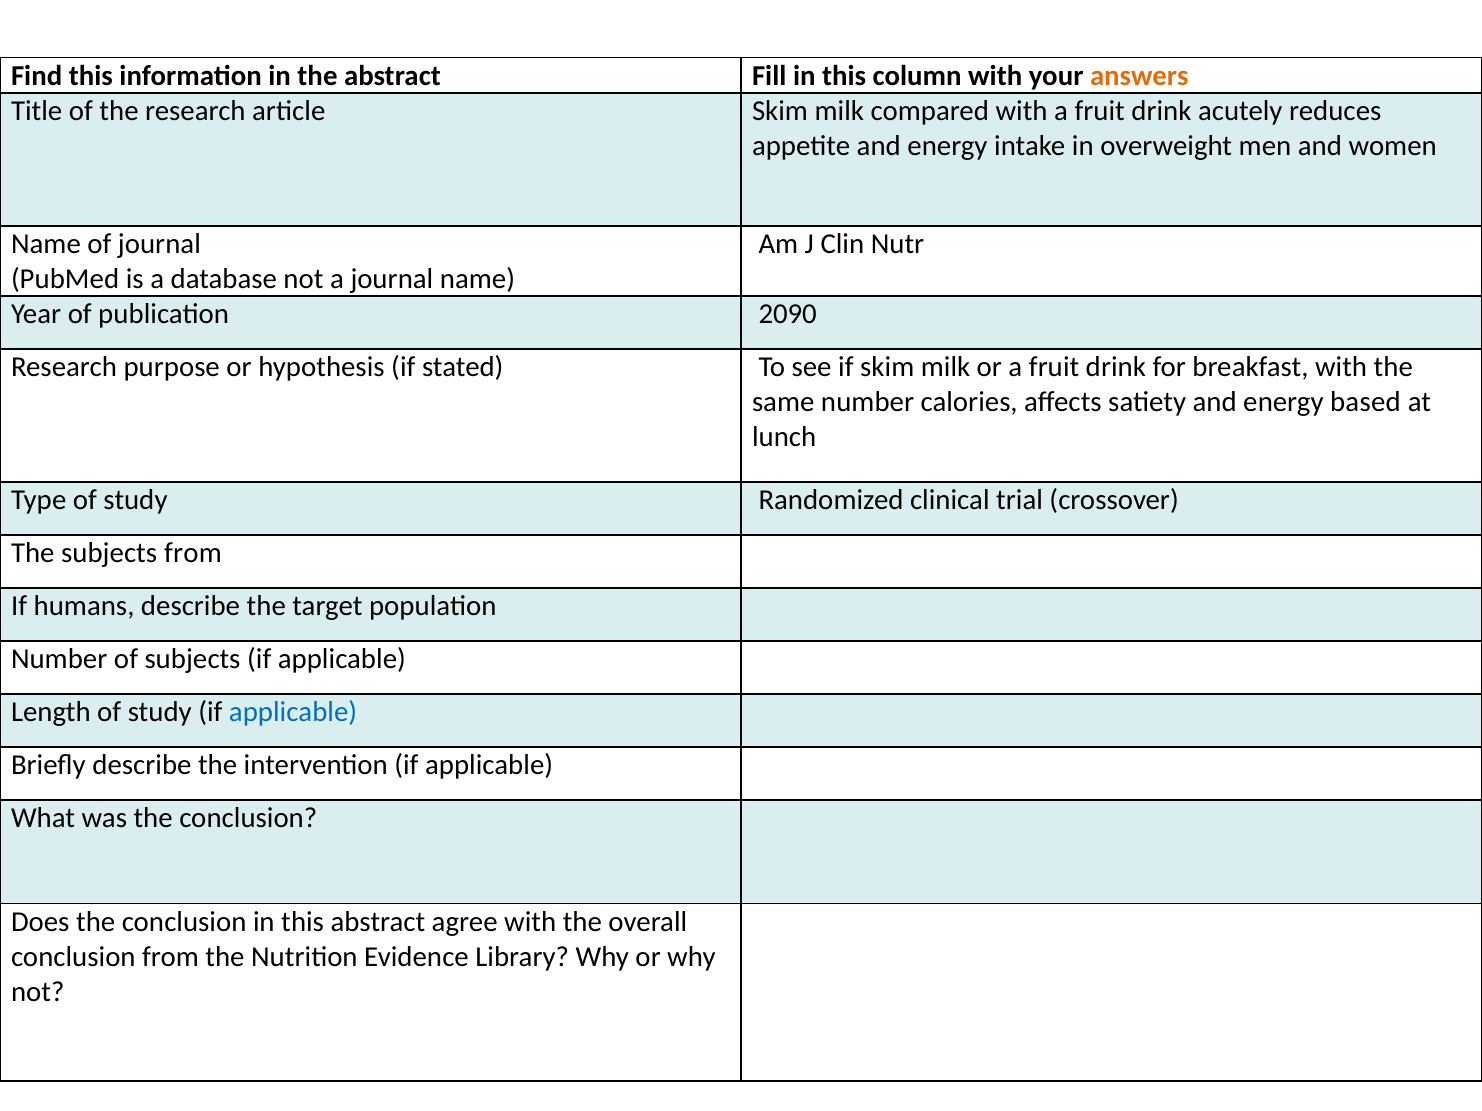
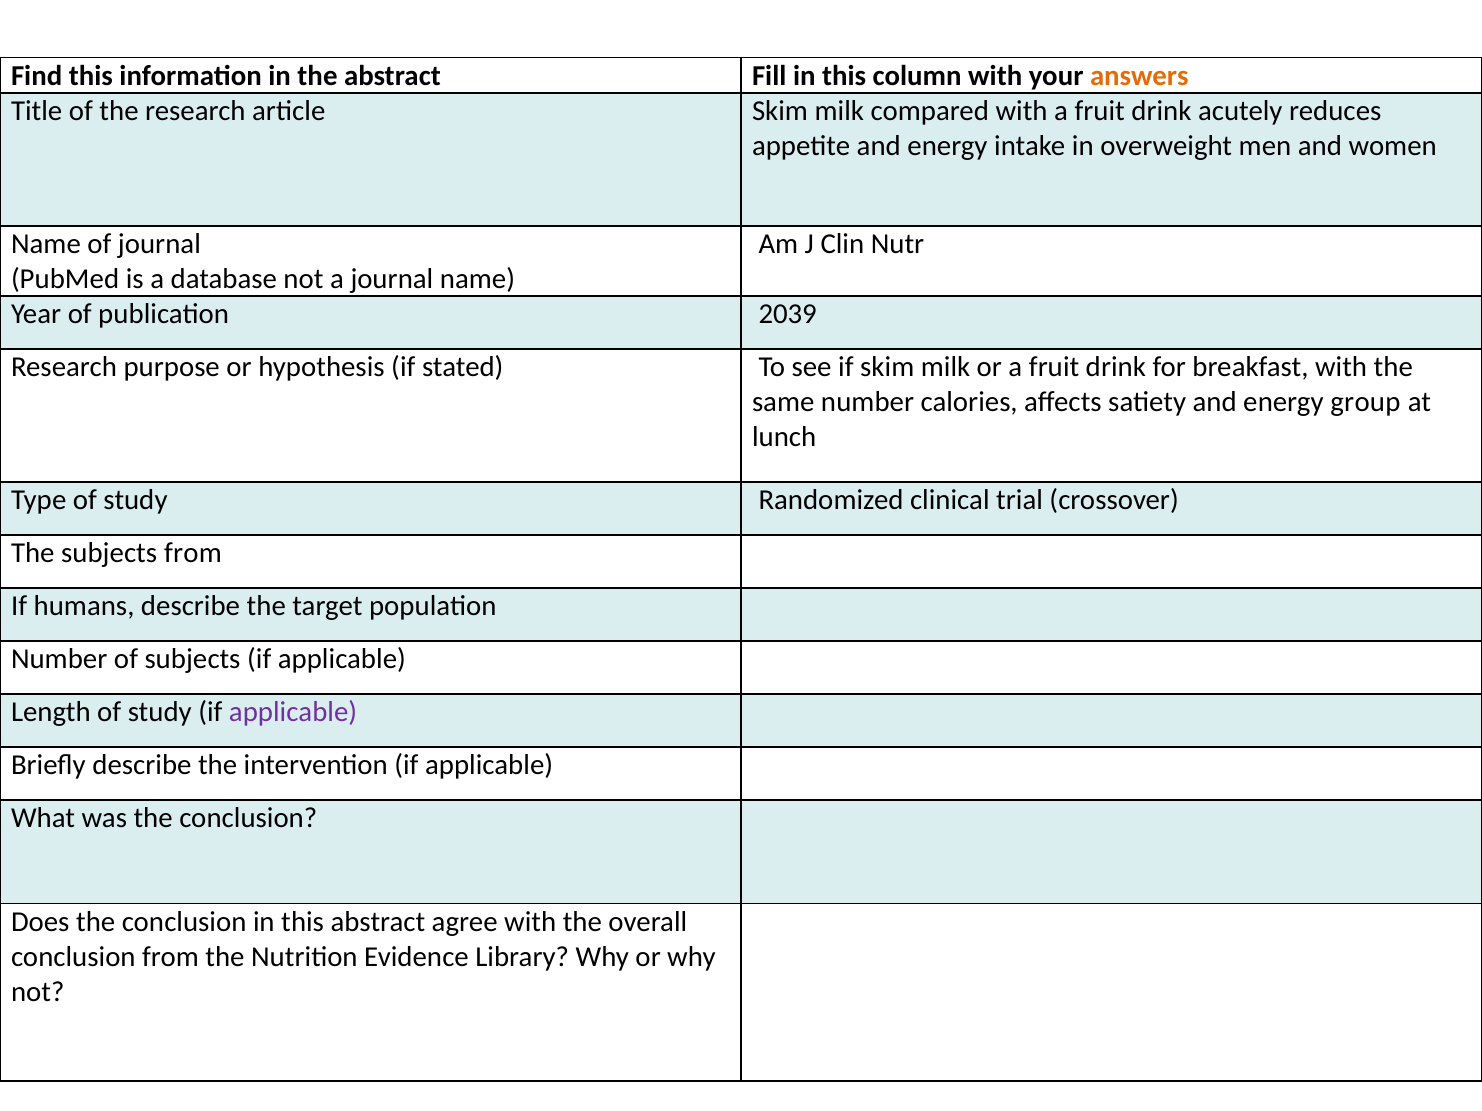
2090: 2090 -> 2039 (788, 314)
based: based -> group (1365, 402)
applicable colour: blue -> purple (293, 712)
